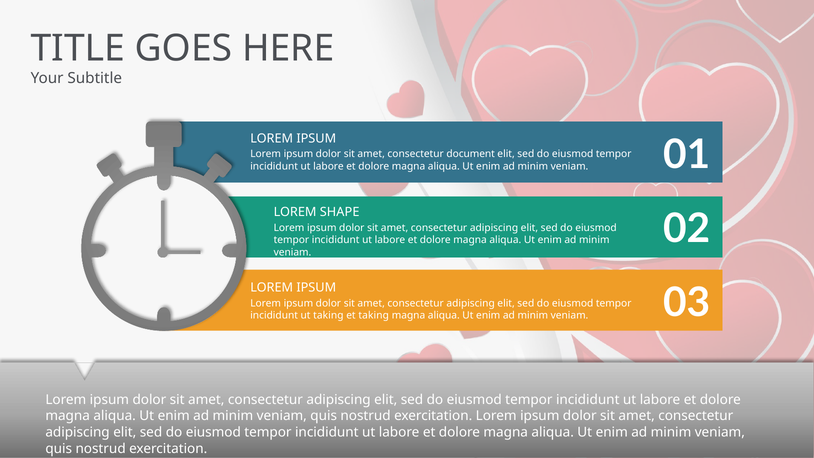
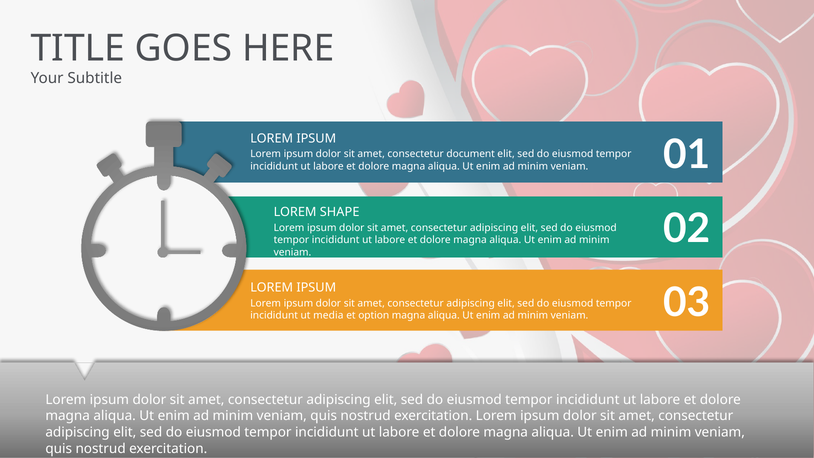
ut taking: taking -> media (328, 315)
et taking: taking -> option (374, 315)
